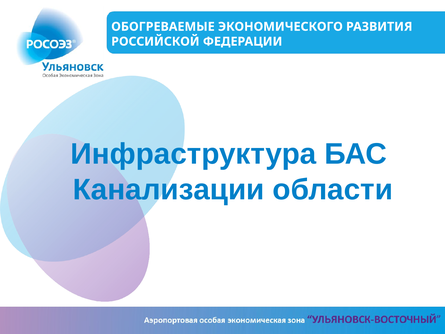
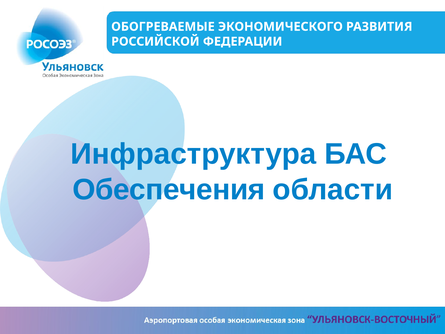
Канализации: Канализации -> Обеспечения (169, 189)
